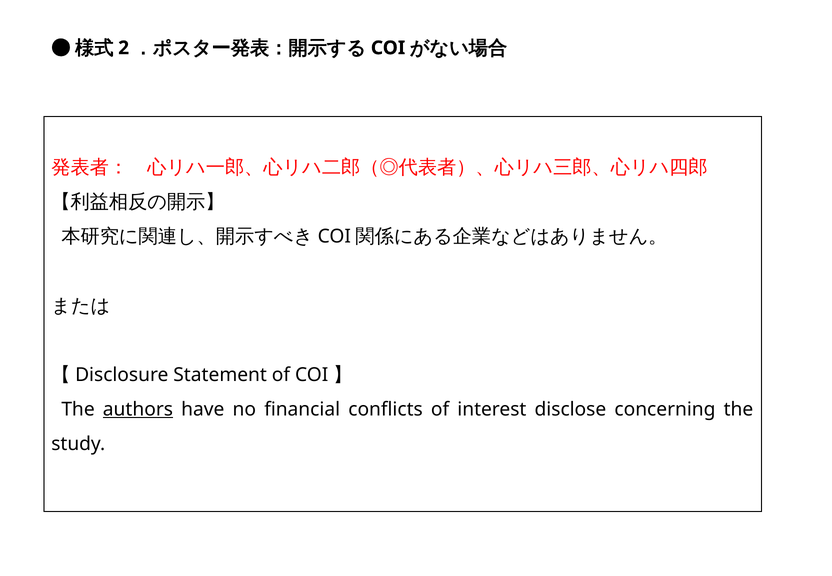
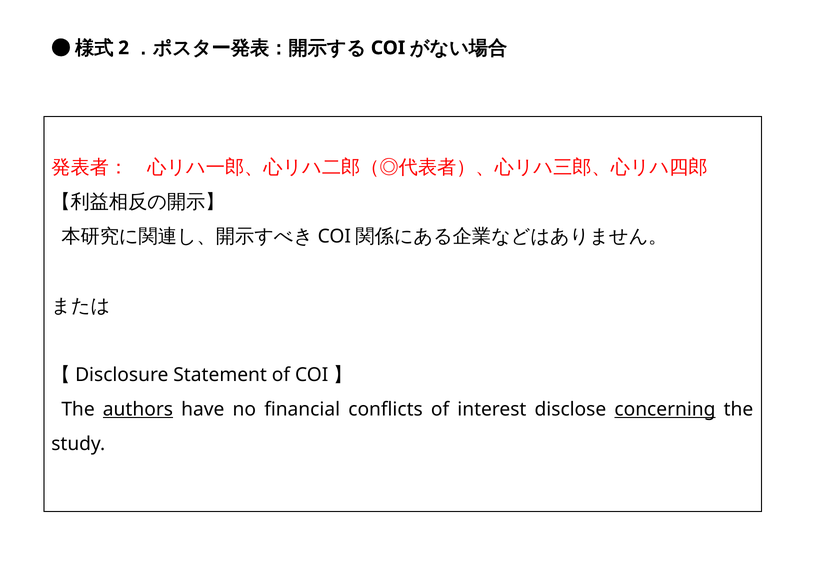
concerning underline: none -> present (665, 409)
